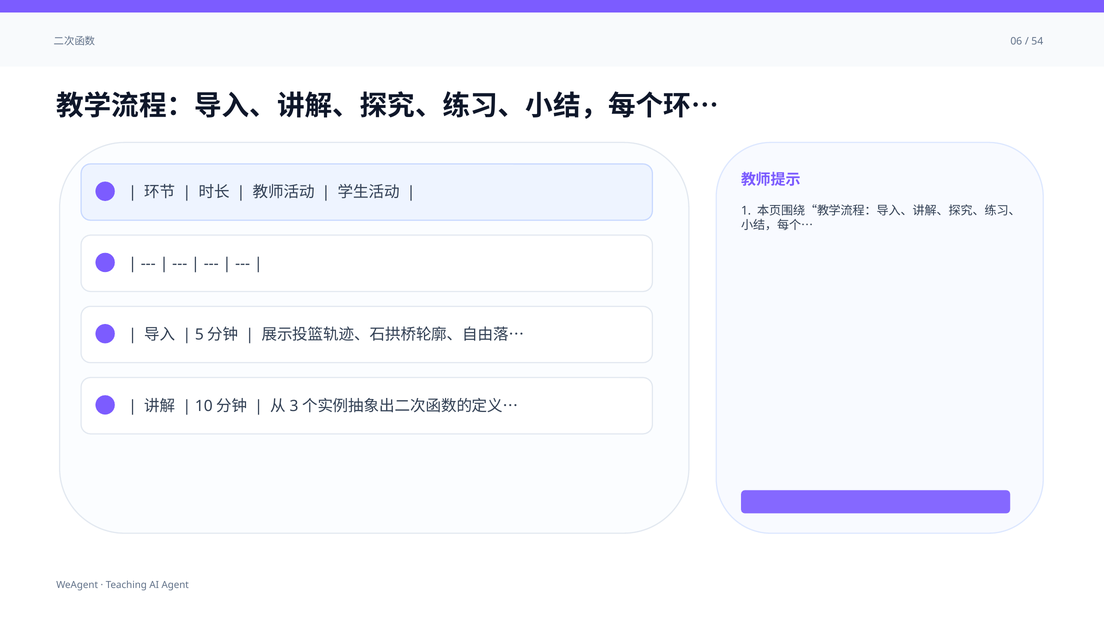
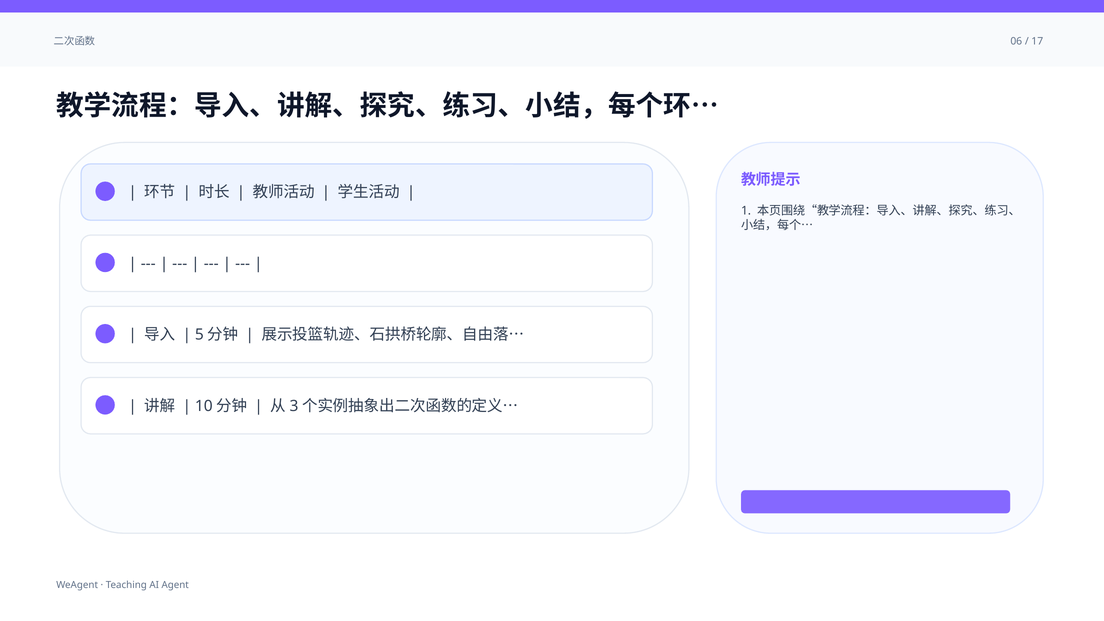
54: 54 -> 17 (1037, 41)
